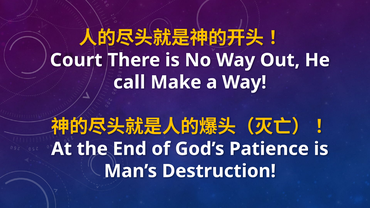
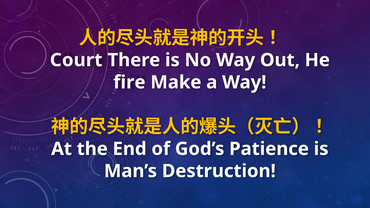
call: call -> fire (129, 82)
